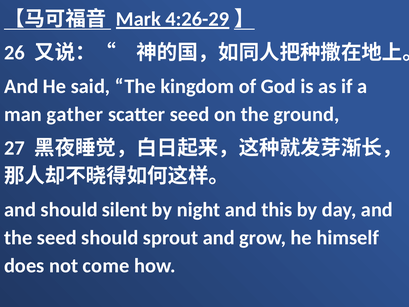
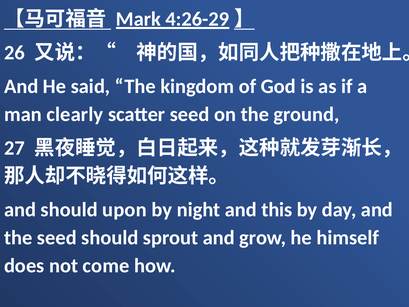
gather: gather -> clearly (75, 114)
silent: silent -> upon (125, 210)
